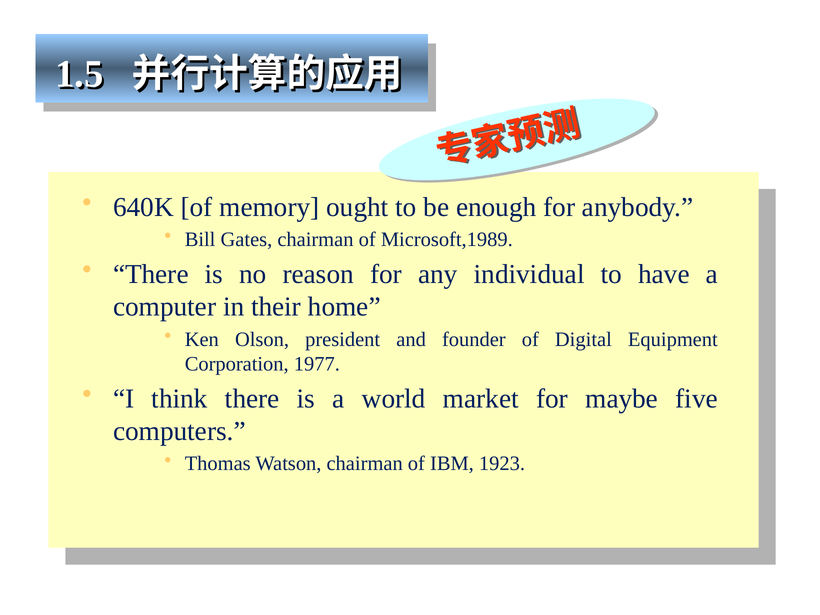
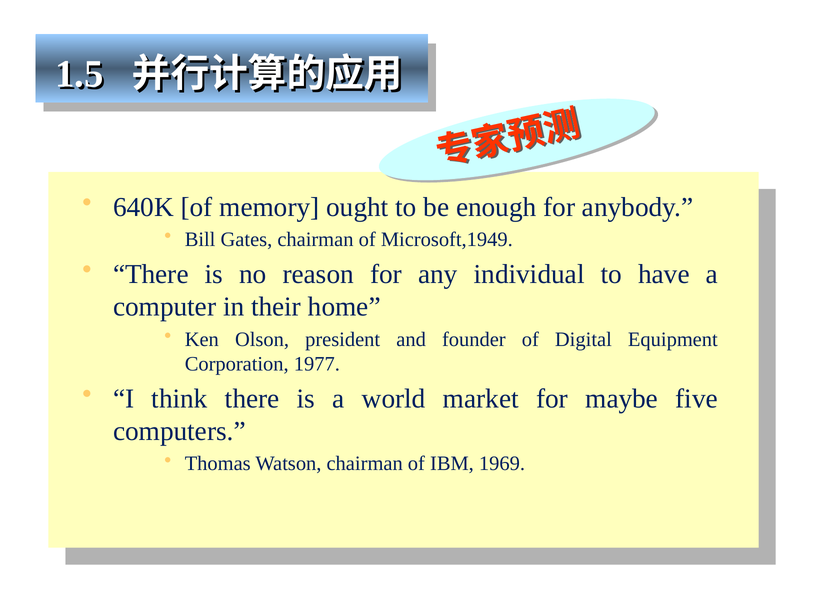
Microsoft,1989: Microsoft,1989 -> Microsoft,1949 (447, 239)
1923: 1923 -> 1969 (502, 464)
